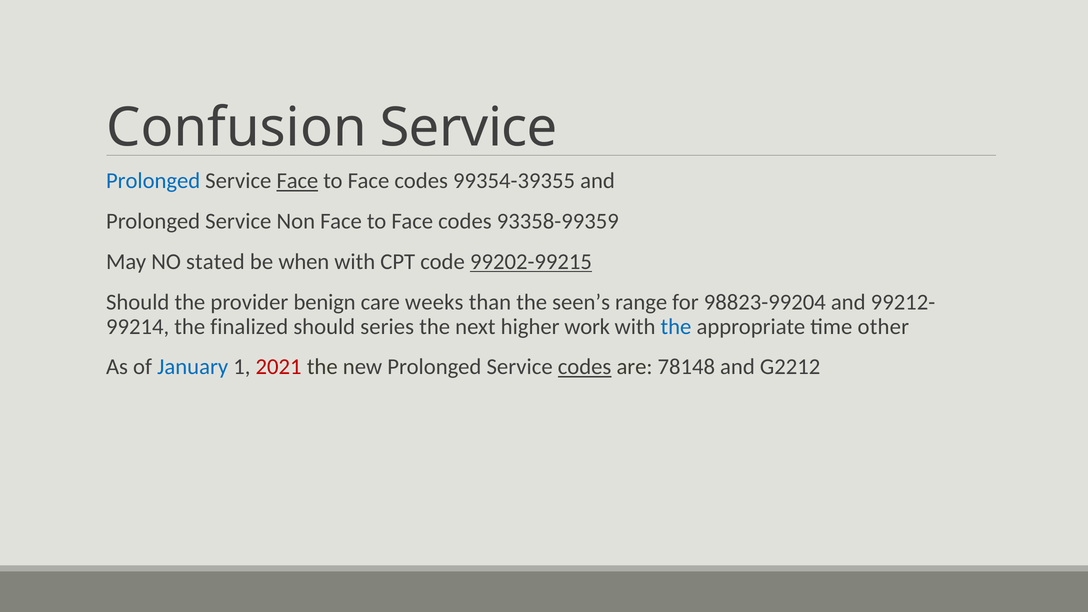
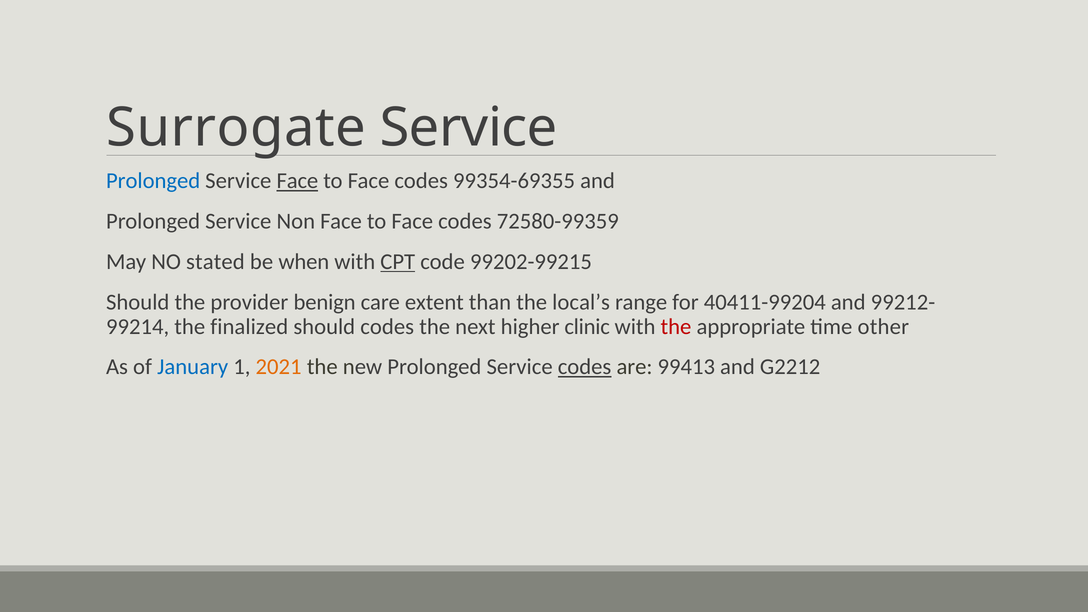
Confusion: Confusion -> Surrogate (236, 128)
99354-39355: 99354-39355 -> 99354-69355 (514, 181)
93358-99359: 93358-99359 -> 72580-99359 (558, 221)
CPT underline: none -> present (398, 262)
99202-99215 underline: present -> none (531, 262)
weeks: weeks -> extent (434, 302)
seen’s: seen’s -> local’s (581, 302)
98823-99204: 98823-99204 -> 40411-99204 (765, 302)
should series: series -> codes (387, 327)
work: work -> clinic (587, 327)
the colour: blue -> red (676, 327)
2021 colour: red -> orange (279, 367)
78148: 78148 -> 99413 (686, 367)
